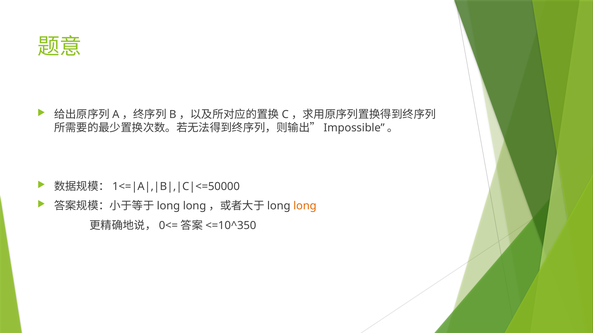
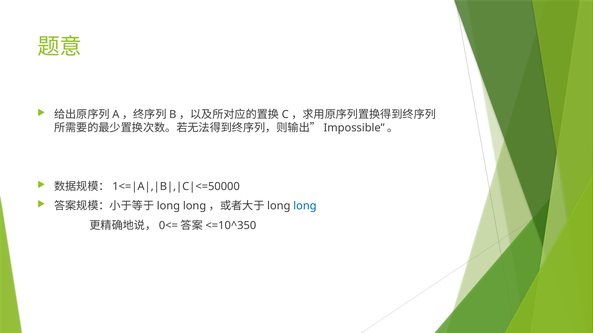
long colour: orange -> blue (305, 206)
